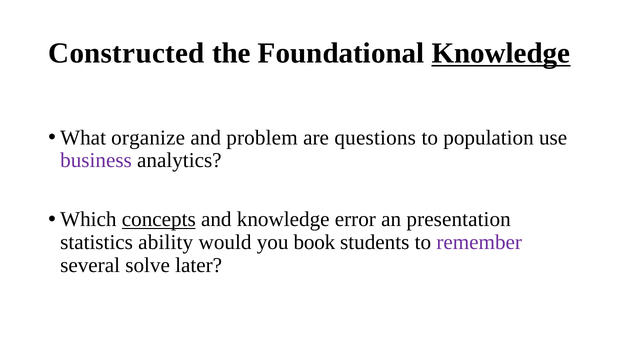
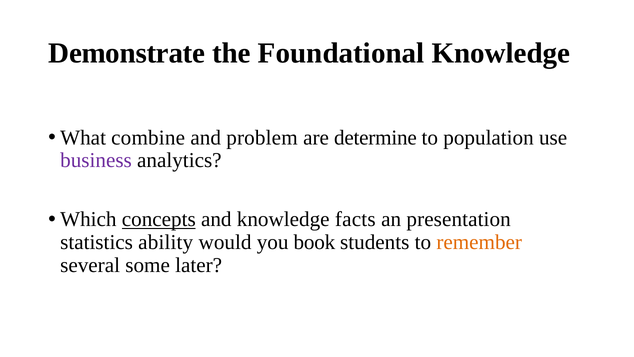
Constructed: Constructed -> Demonstrate (127, 53)
Knowledge underline: present -> none (501, 53)
organize: organize -> combine (148, 137)
questions: questions -> determine (375, 137)
error: error -> facts (355, 219)
remember colour: purple -> orange (479, 242)
solve: solve -> some (148, 265)
